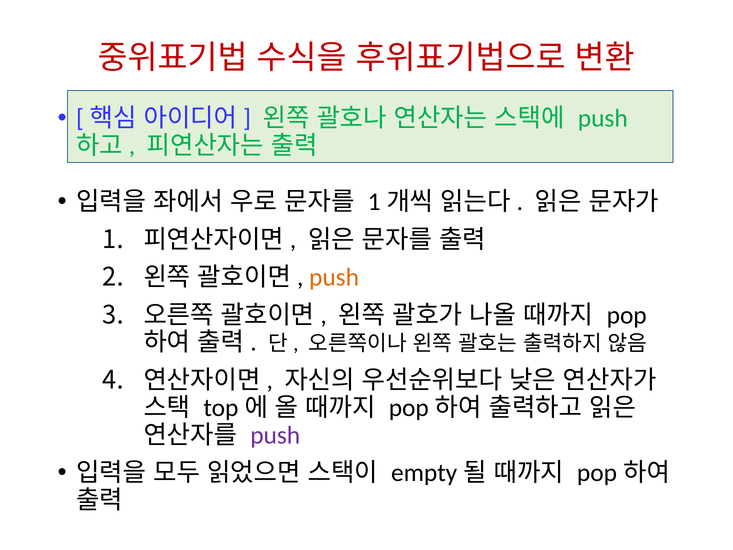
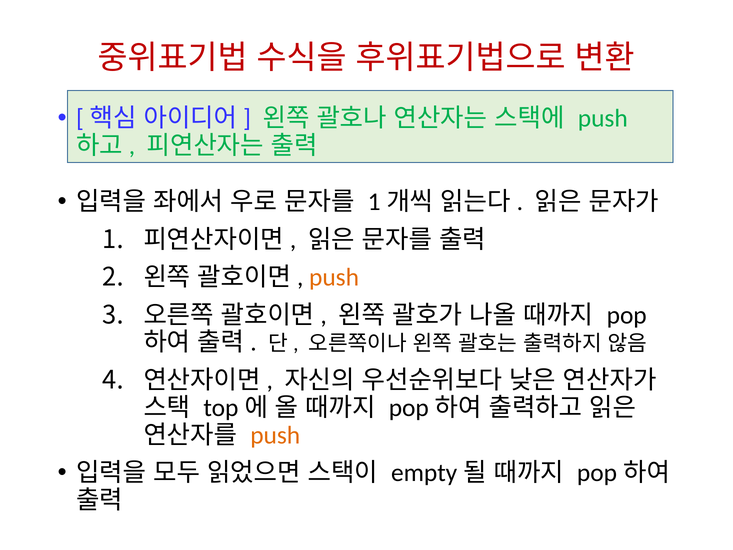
push colour: purple -> orange (275, 435)
